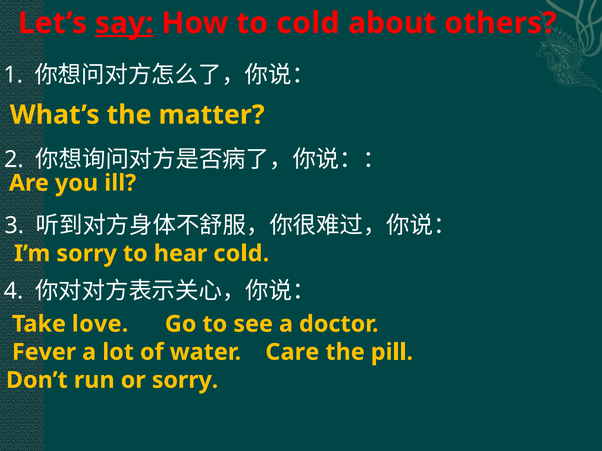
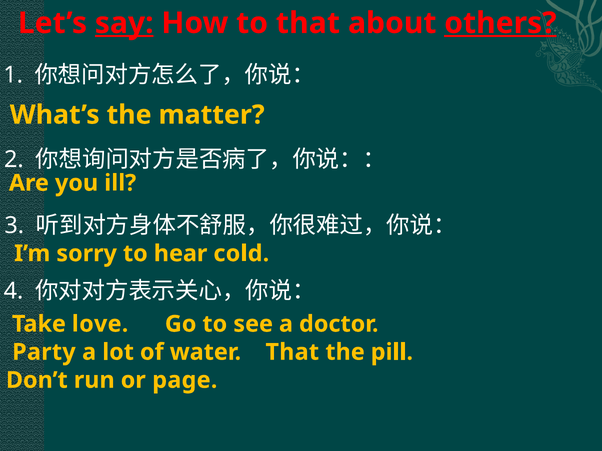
to cold: cold -> that (308, 23)
others underline: none -> present (500, 23)
Fever: Fever -> Party (44, 352)
water Care: Care -> That (292, 352)
or sorry: sorry -> page (185, 381)
